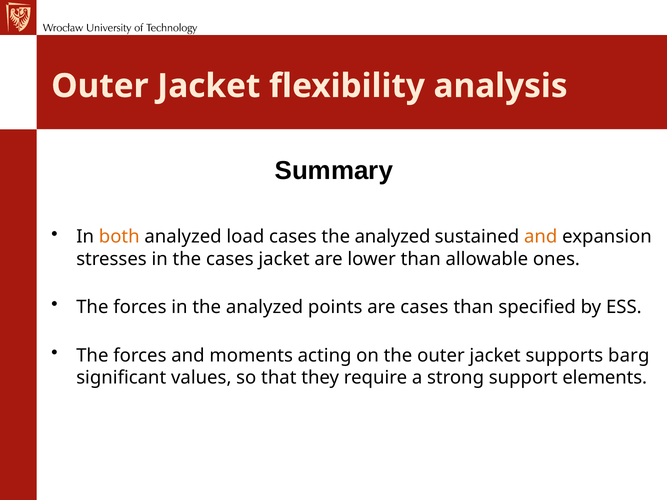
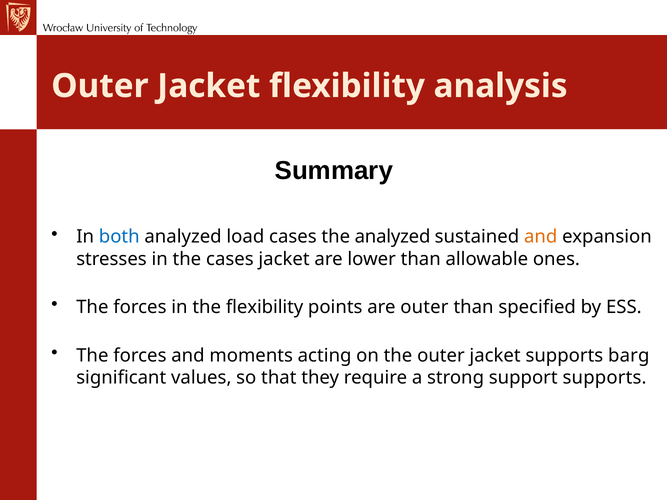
both colour: orange -> blue (119, 237)
in the analyzed: analyzed -> flexibility (265, 307)
are cases: cases -> outer (424, 307)
support elements: elements -> supports (605, 378)
